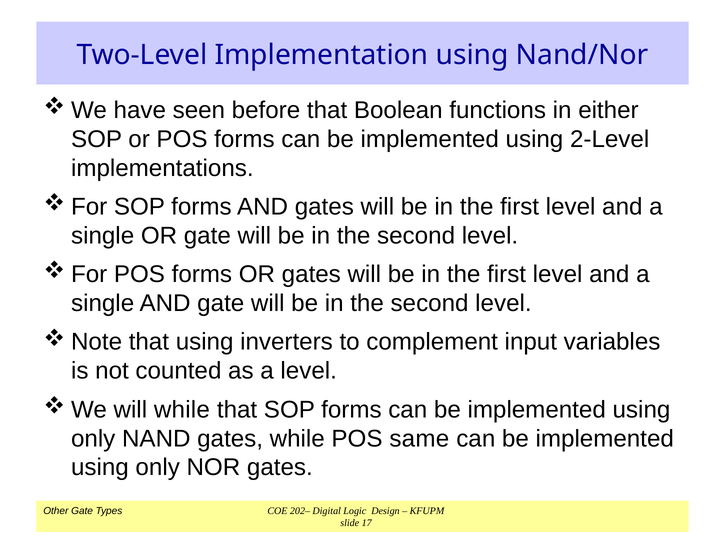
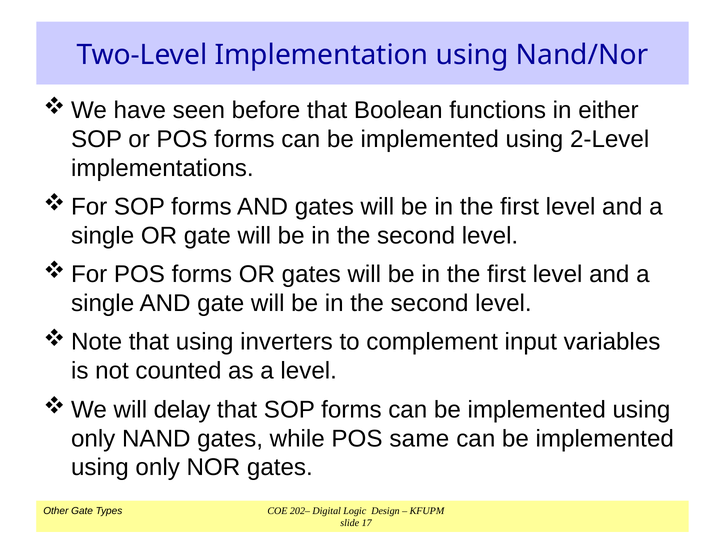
will while: while -> delay (182, 410)
